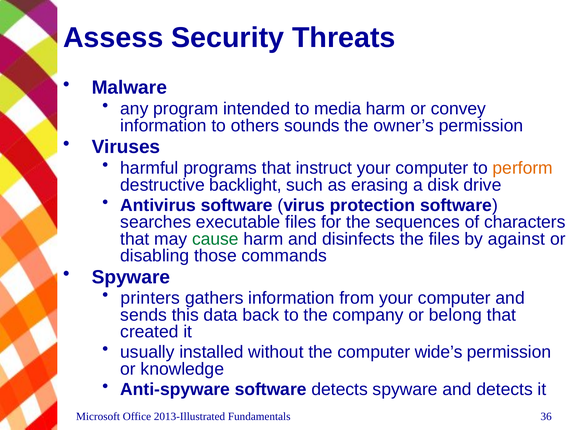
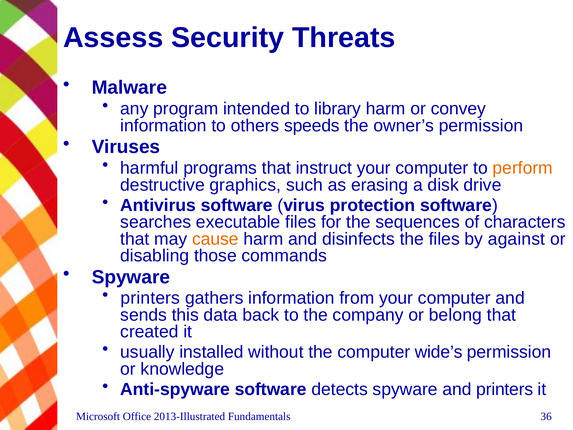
media: media -> library (338, 109)
sounds: sounds -> speeds (312, 126)
backlight: backlight -> graphics (245, 185)
cause colour: green -> orange (215, 239)
and detects: detects -> printers (505, 389)
